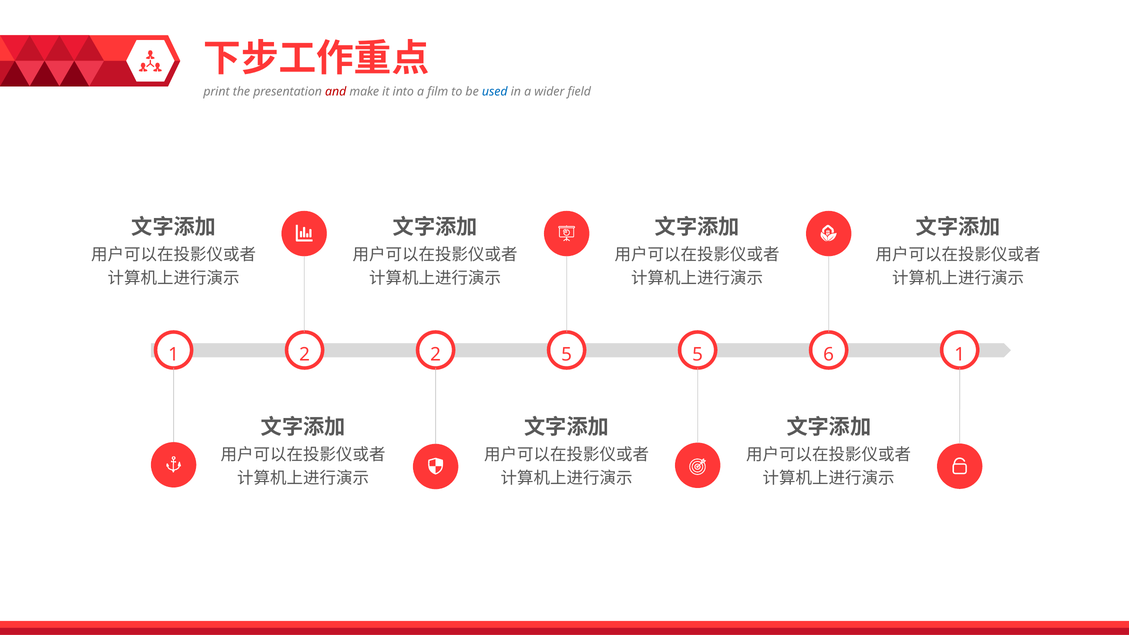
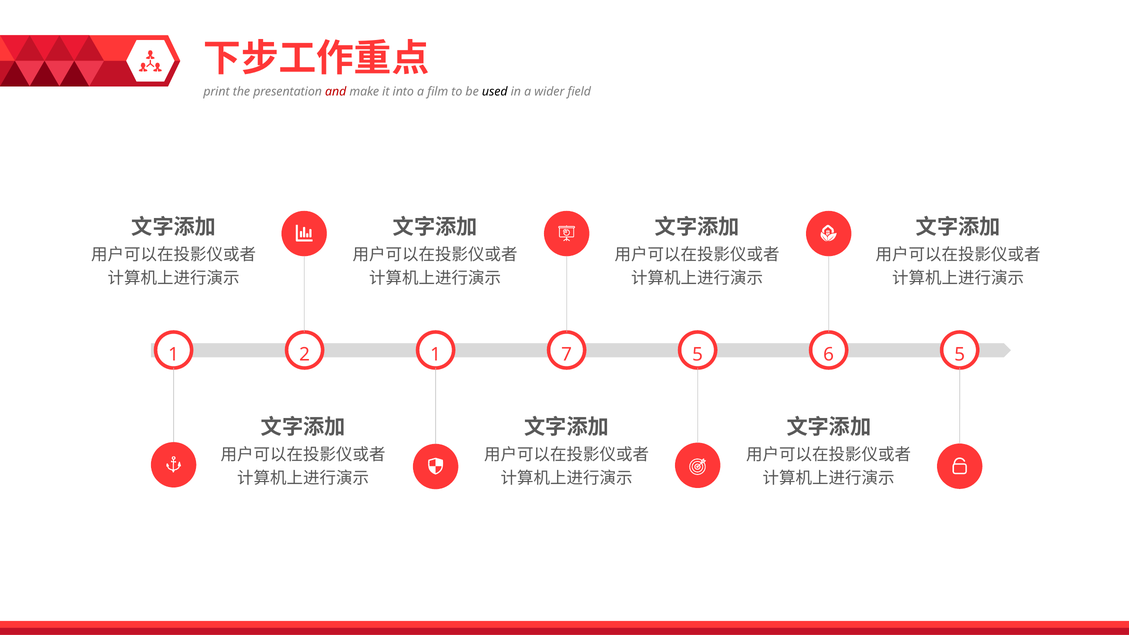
used colour: blue -> black (495, 92)
2: 2 -> 1 (436, 354)
5: 5 -> 7 (567, 354)
5 1: 1 -> 5 (960, 354)
